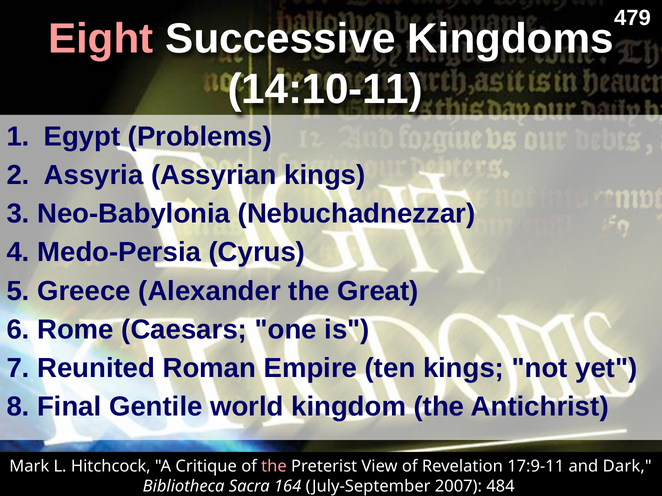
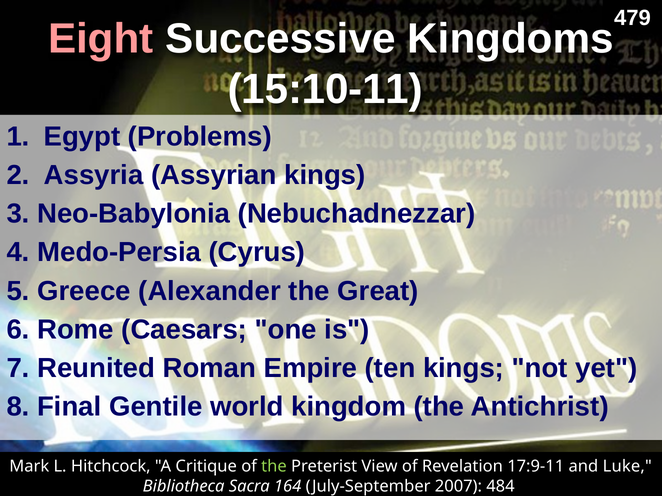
14:10-11: 14:10-11 -> 15:10-11 (325, 90)
the colour: pink -> light green (274, 467)
Dark: Dark -> Luke (627, 467)
